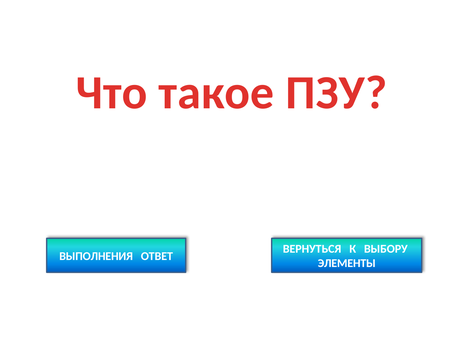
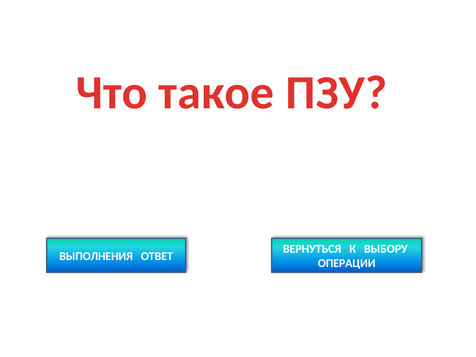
ЭЛЕМЕНТЫ: ЭЛЕМЕНТЫ -> ОПЕРАЦИИ (347, 263)
